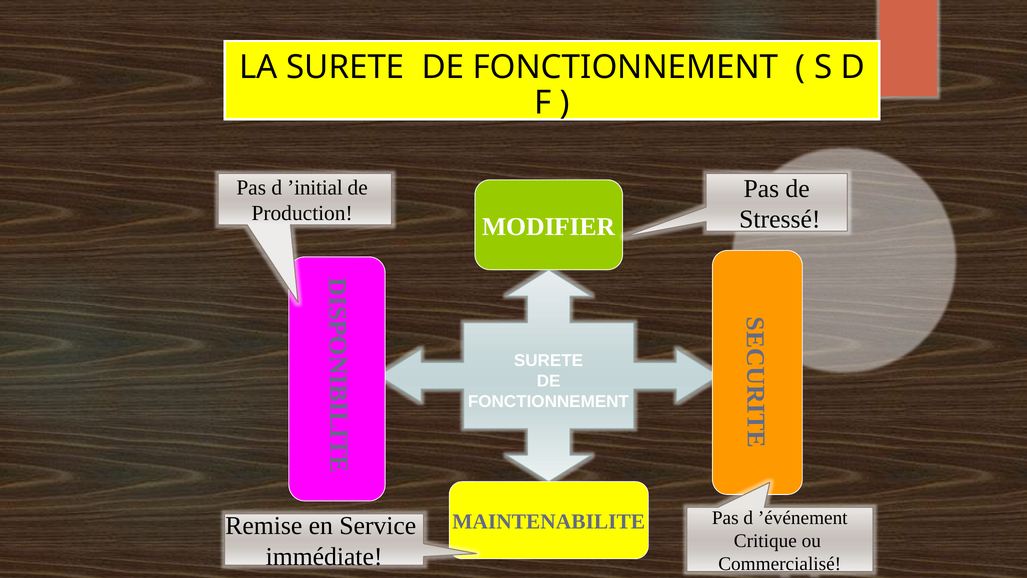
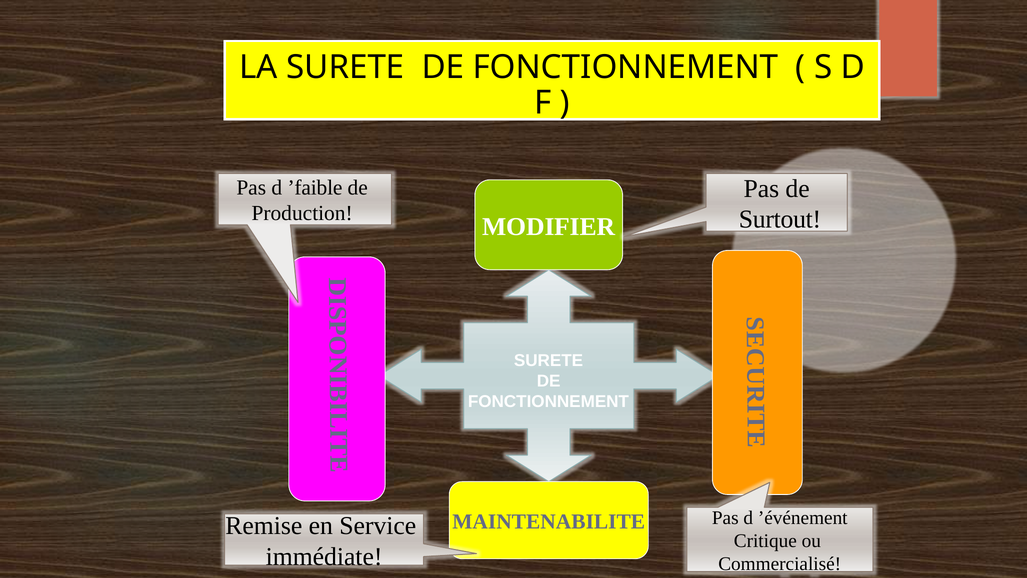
’initial: ’initial -> ’faible (315, 188)
Stressé: Stressé -> Surtout (780, 219)
